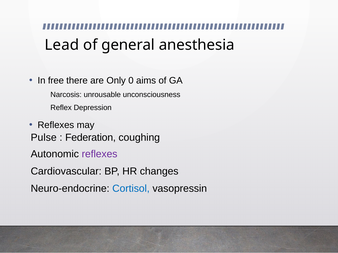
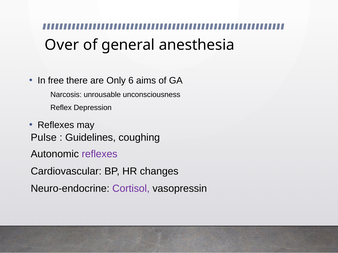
Lead: Lead -> Over (62, 45)
0: 0 -> 6 (131, 81)
Federation: Federation -> Guidelines (90, 138)
Cortisol colour: blue -> purple (131, 189)
